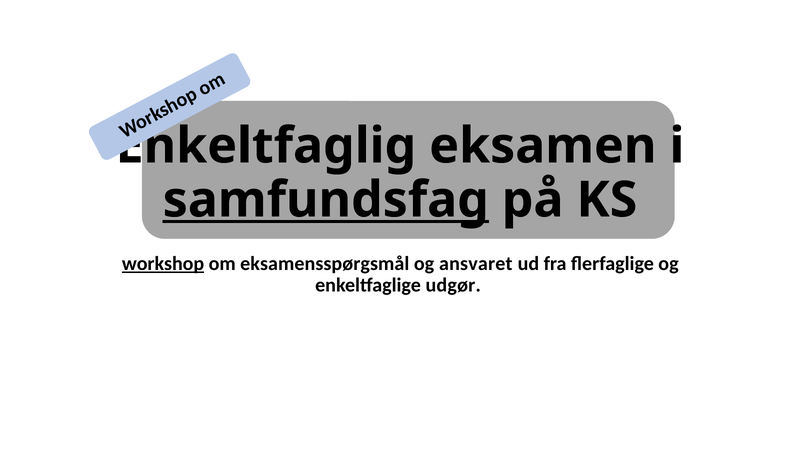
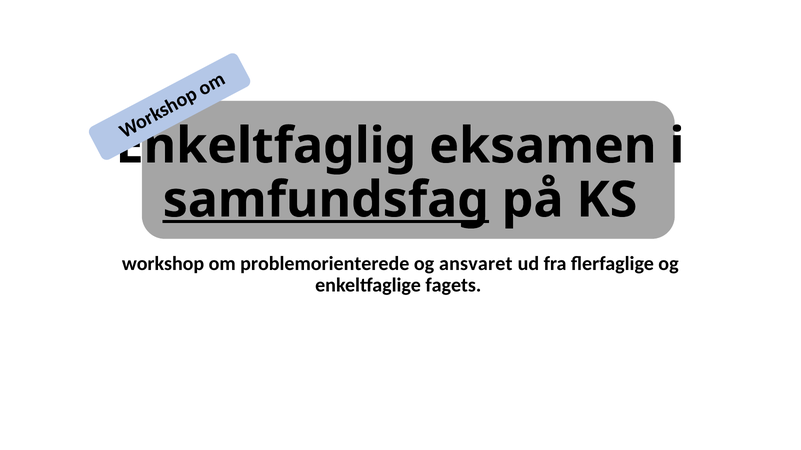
workshop underline: present -> none (163, 264)
eksamensspørgsmål: eksamensspørgsmål -> problemorienterede (325, 264)
udgør: udgør -> fagets (453, 286)
